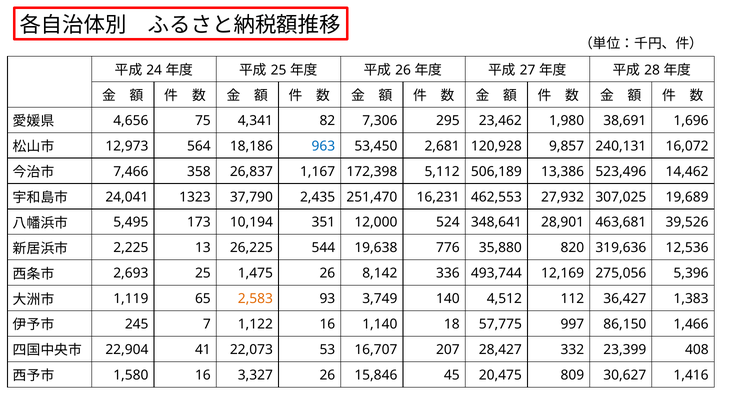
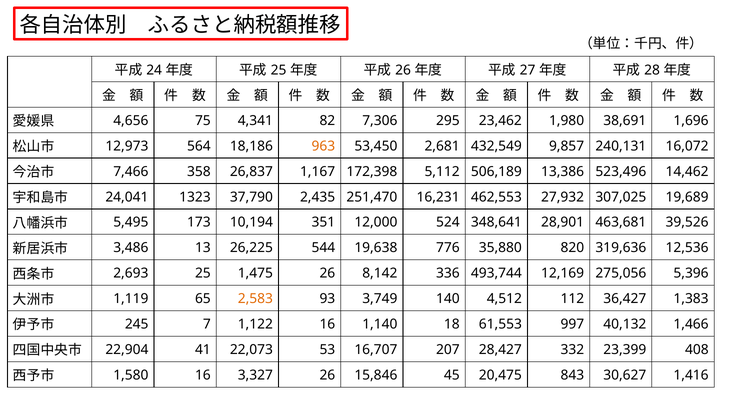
963 colour: blue -> orange (323, 146)
120,928: 120,928 -> 432,549 (496, 146)
2,225: 2,225 -> 3,486 (131, 248)
57,775: 57,775 -> 61,553 (500, 325)
86,150: 86,150 -> 40,132 (625, 325)
809: 809 -> 843 (572, 376)
